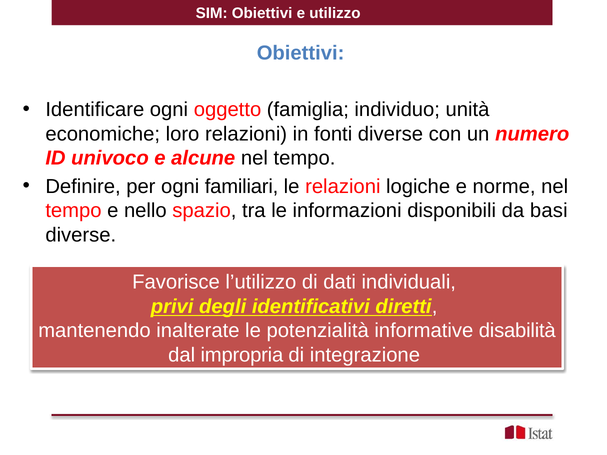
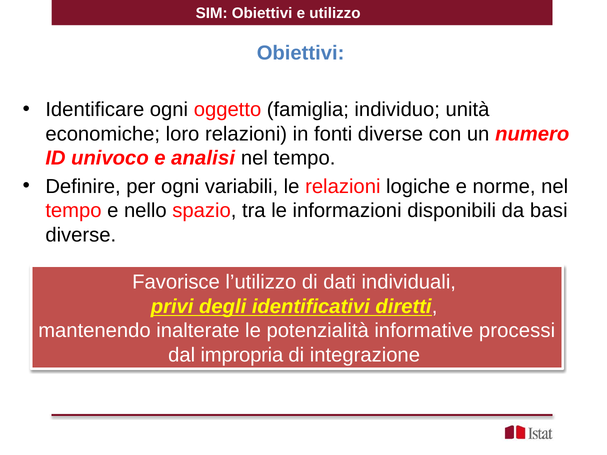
alcune: alcune -> analisi (203, 158)
familiari: familiari -> variabili (242, 187)
disabilità: disabilità -> processi (517, 331)
